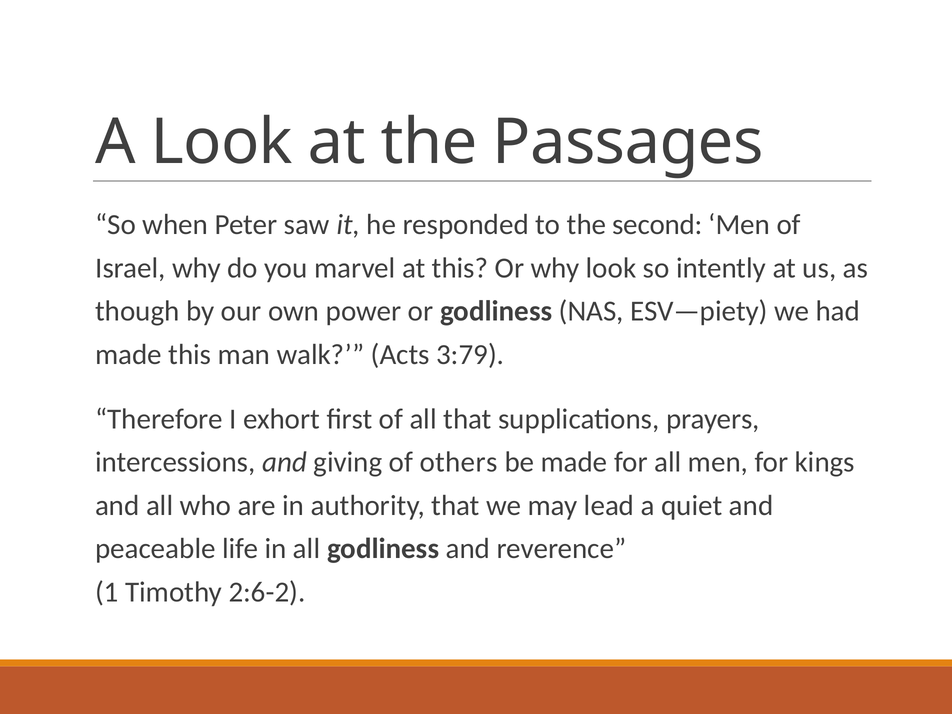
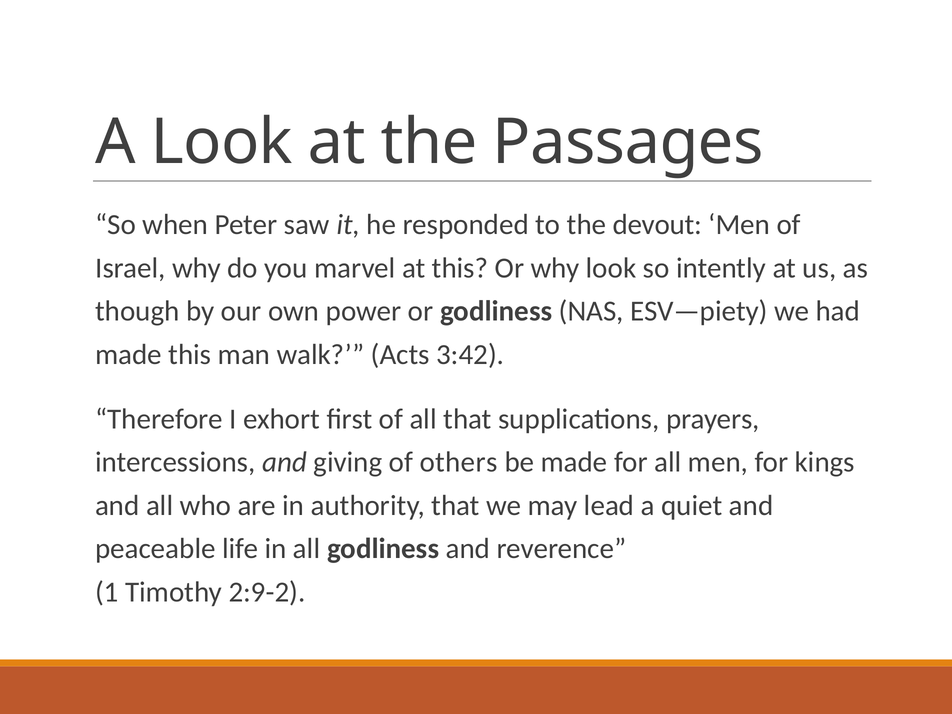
second: second -> devout (657, 225)
3:79: 3:79 -> 3:42 (470, 355)
2:6-2: 2:6-2 -> 2:9-2 (267, 592)
